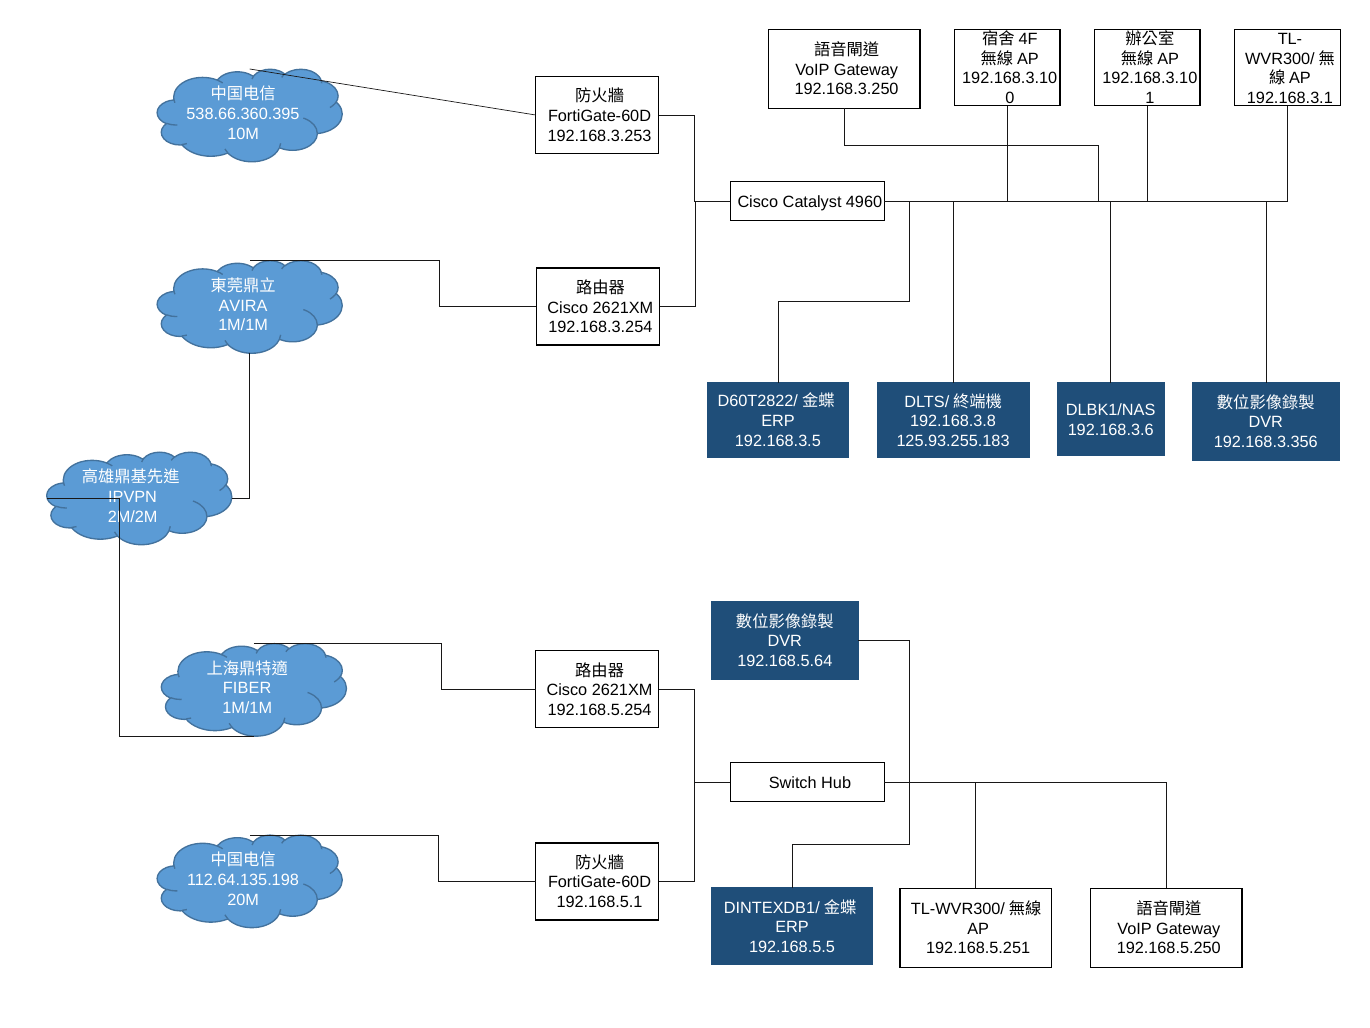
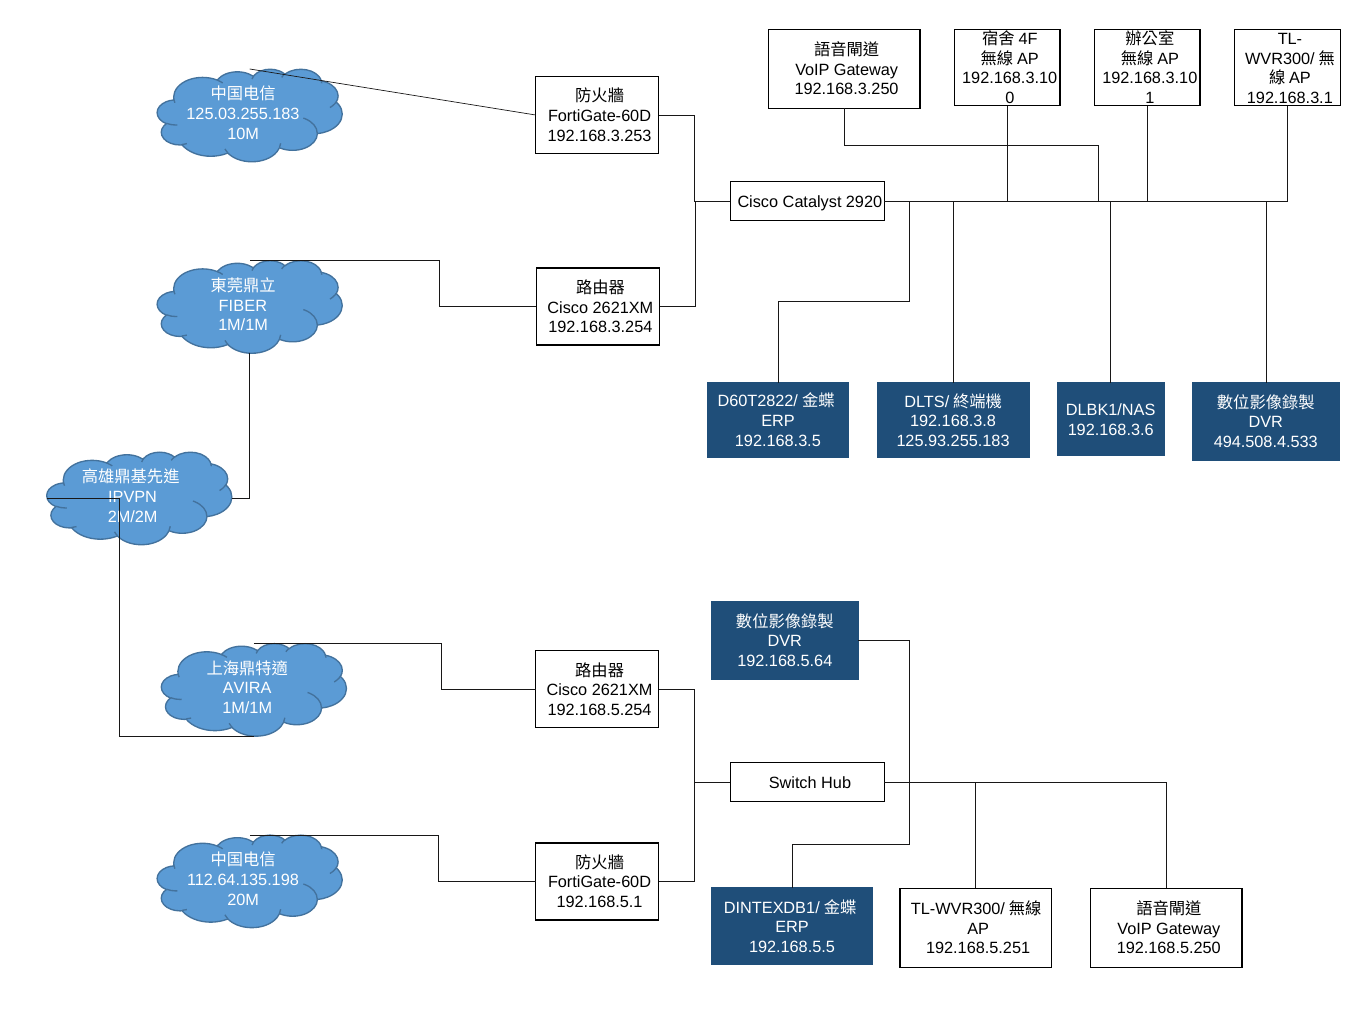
538.66.360.395: 538.66.360.395 -> 125.03.255.183 (243, 114)
4960: 4960 -> 2920 (864, 202)
AVIRA: AVIRA -> FIBER (243, 306)
192.168.3.356: 192.168.3.356 -> 494.508.4.533 (1266, 442)
FIBER: FIBER -> AVIRA (247, 688)
